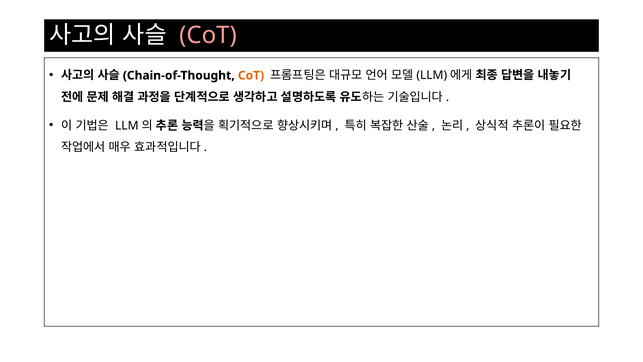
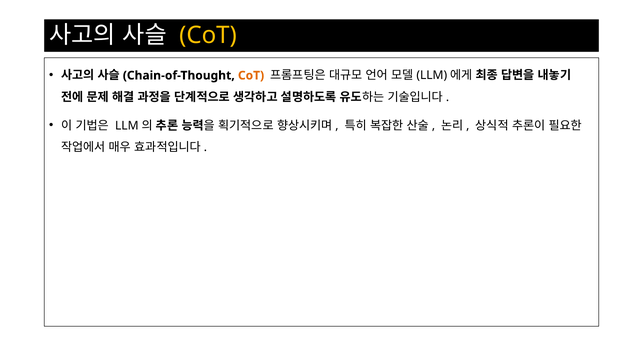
CoT colour: pink -> yellow (208, 35)
